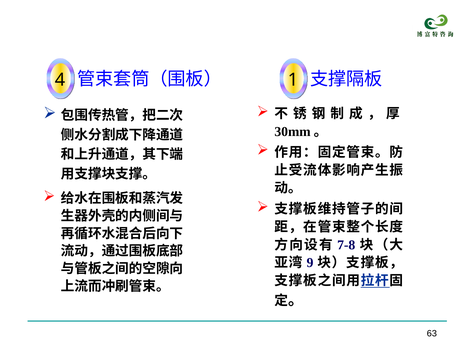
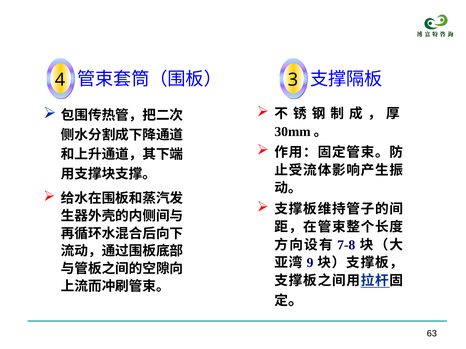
1: 1 -> 3 (293, 80)
